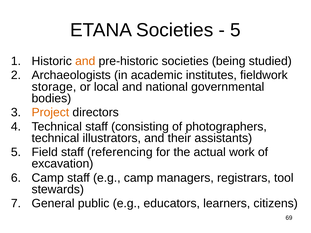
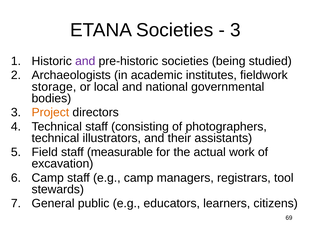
5: 5 -> 3 (235, 30)
and colour: orange -> purple (85, 61)
referencing: referencing -> measurable (120, 152)
